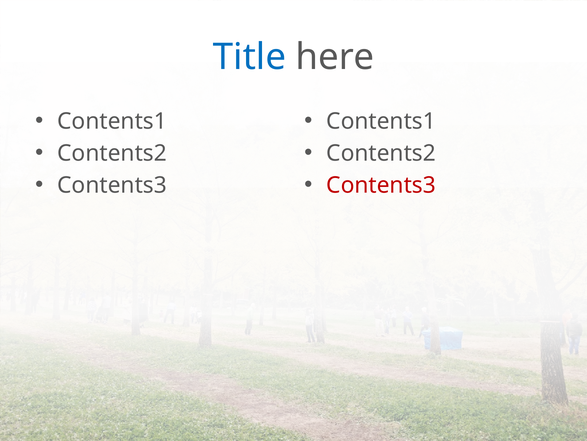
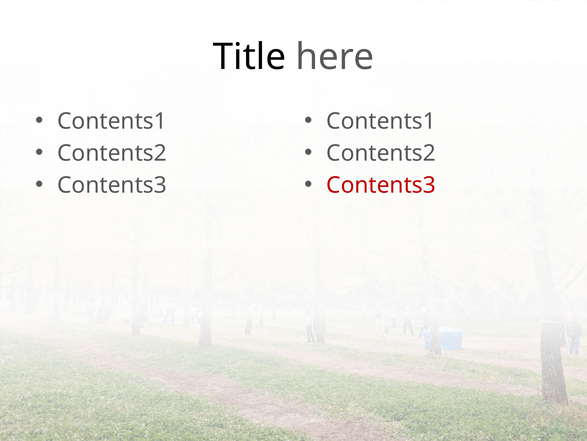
Title colour: blue -> black (249, 57)
